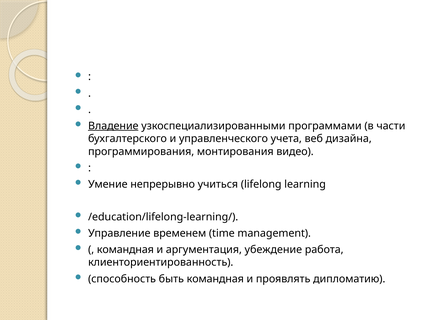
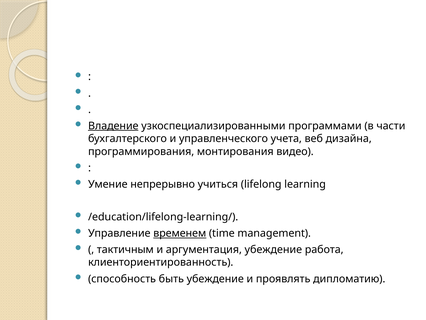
временем underline: none -> present (180, 233)
командная: командная -> тактичным (125, 249)
быть командная: командная -> убеждение (215, 278)
